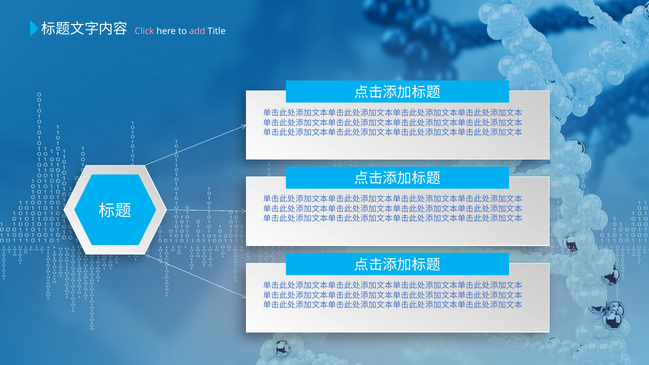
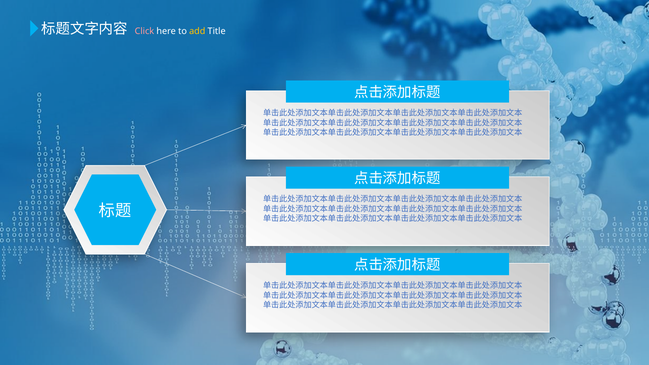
add colour: pink -> yellow (197, 31)
